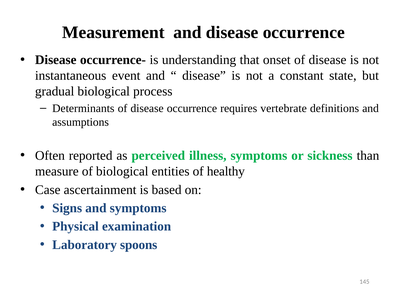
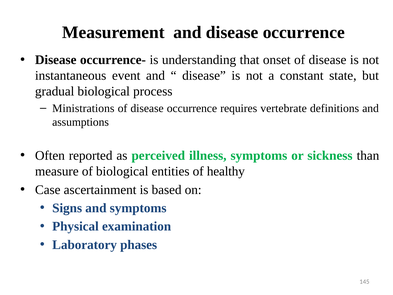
Determinants: Determinants -> Ministrations (83, 108)
spoons: spoons -> phases (139, 245)
